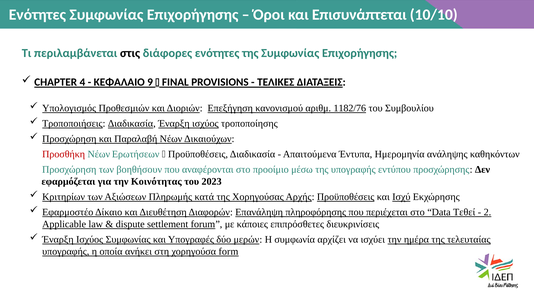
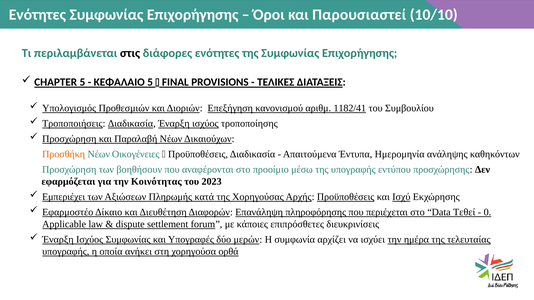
Επισυνάπτεται: Επισυνάπτεται -> Παρουσιαστεί (359, 15)
CHAPTER 4: 4 -> 5 (82, 82)
ΚΕΦΑΛΑΙΟ 9: 9 -> 5 (150, 82)
1182/76: 1182/76 -> 1182/41 (350, 108)
Προσθήκη colour: red -> orange (64, 154)
Ερωτήσεων: Ερωτήσεων -> Οικογένειες (136, 154)
Κριτηρίων: Κριτηρίων -> Εμπεριέχει (64, 197)
2: 2 -> 0 (487, 213)
form: form -> ορθά (228, 252)
